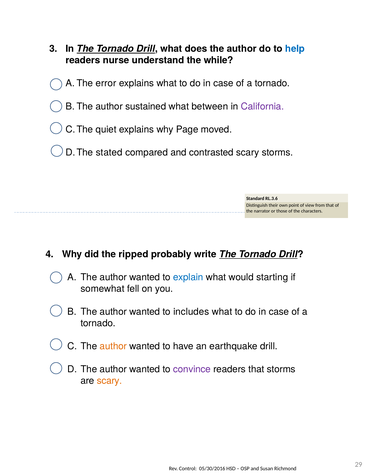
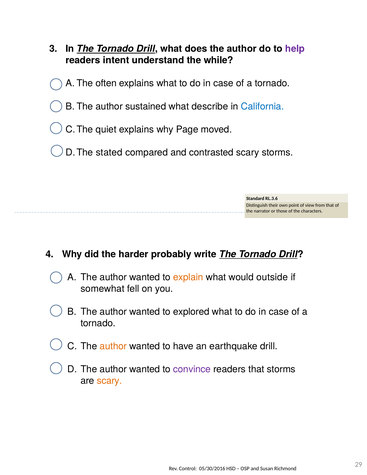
help colour: blue -> purple (295, 49)
nurse: nurse -> intent (116, 60)
error: error -> often (106, 83)
between: between -> describe (210, 106)
California colour: purple -> blue (262, 106)
ripped: ripped -> harder (134, 254)
explain colour: blue -> orange (188, 277)
starting: starting -> outside (272, 277)
includes: includes -> explored (191, 312)
